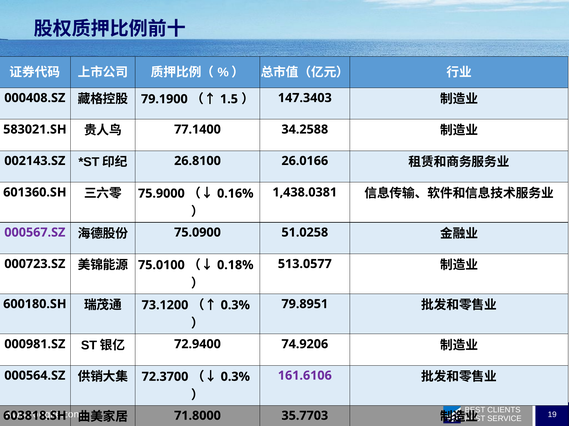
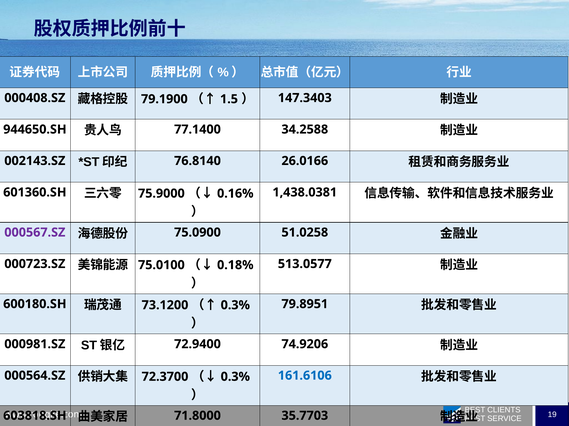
583021.SH: 583021.SH -> 944650.SH (35, 130)
26.8100: 26.8100 -> 76.8140 (198, 161)
161.6106 colour: purple -> blue (305, 376)
